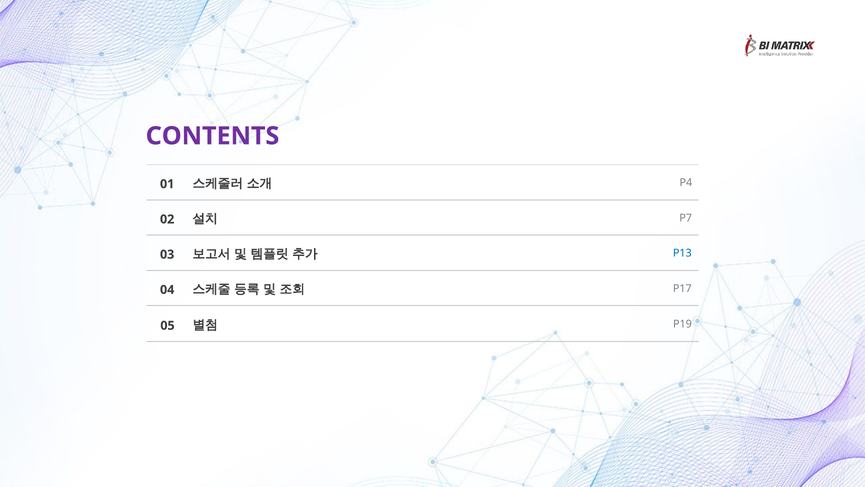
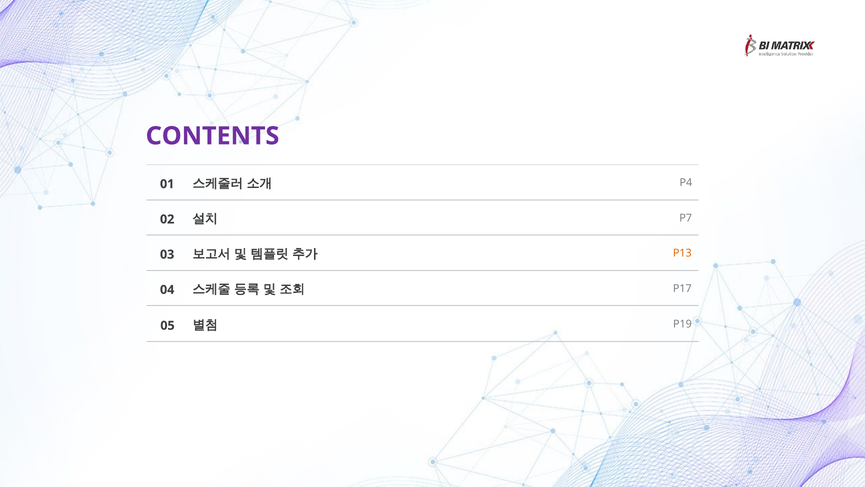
P13 colour: blue -> orange (682, 253)
